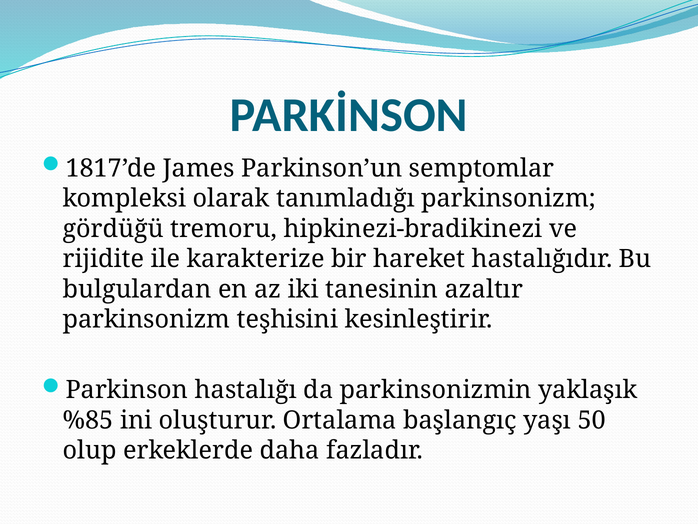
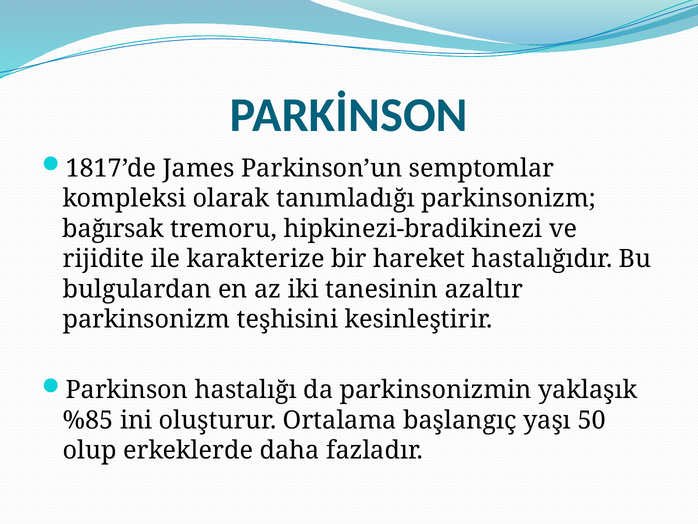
gördüğü: gördüğü -> bağırsak (113, 229)
